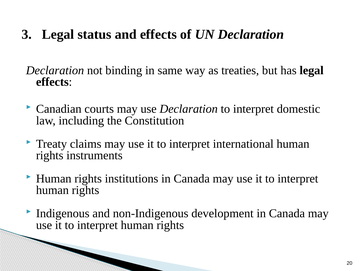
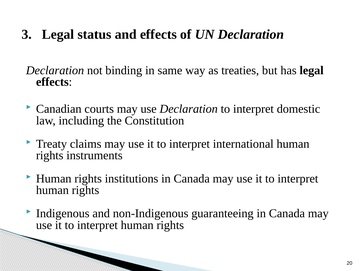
development: development -> guaranteeing (222, 213)
